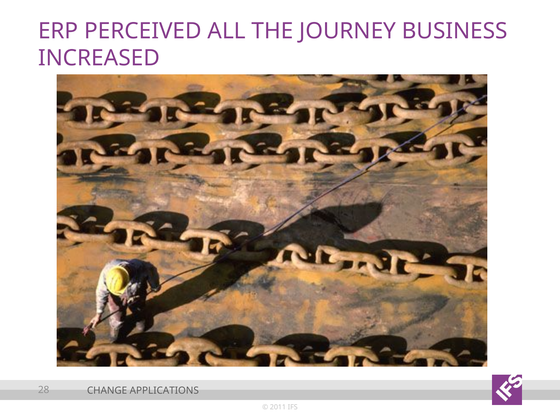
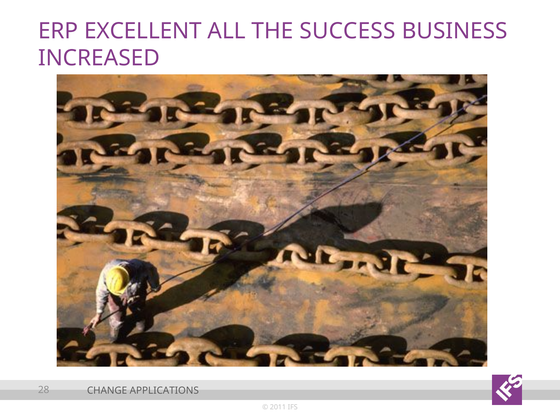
PERCEIVED: PERCEIVED -> EXCELLENT (143, 31)
JOURNEY: JOURNEY -> SUCCESS (348, 31)
